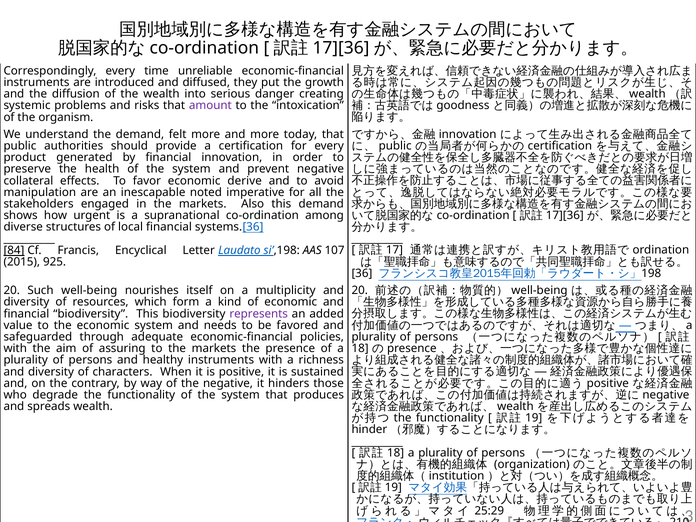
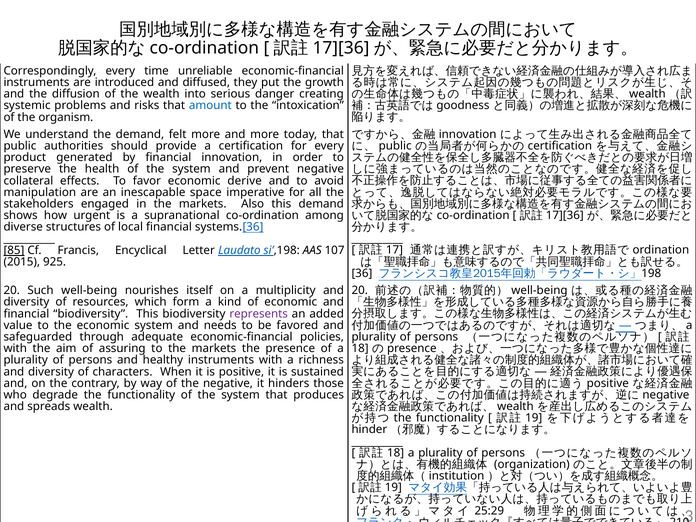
amount colour: purple -> blue (210, 106)
noted: noted -> space (206, 192)
84: 84 -> 85 (14, 250)
